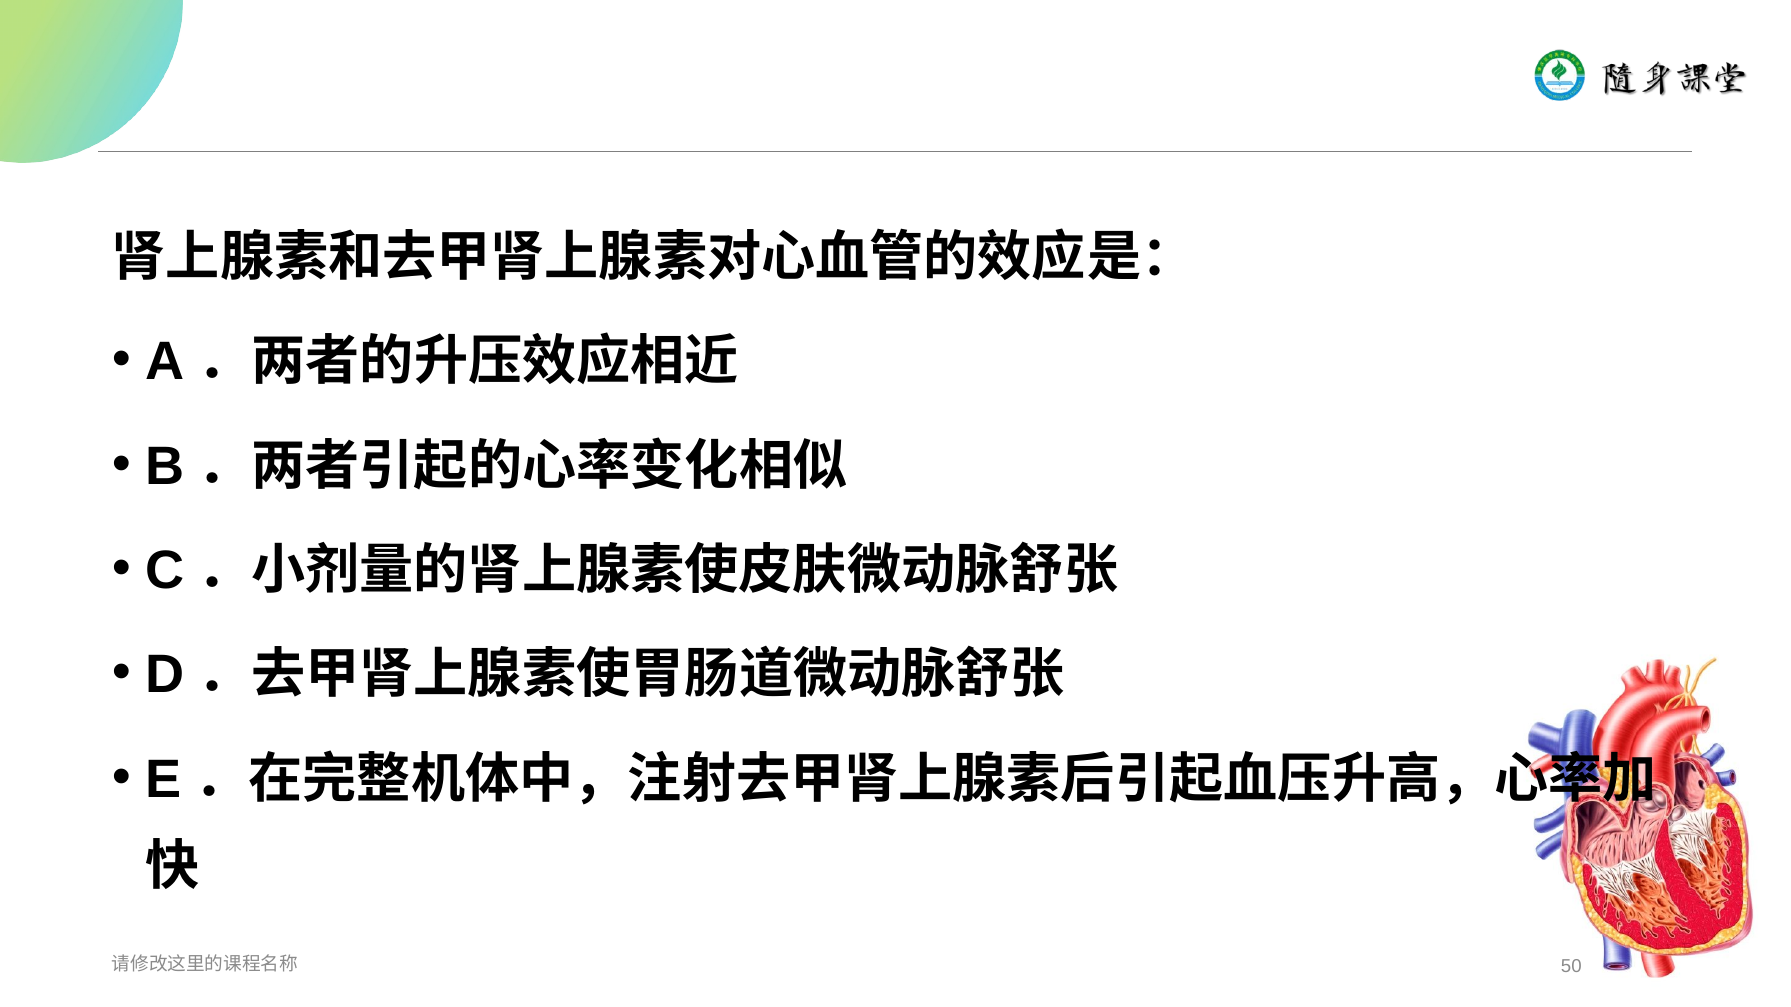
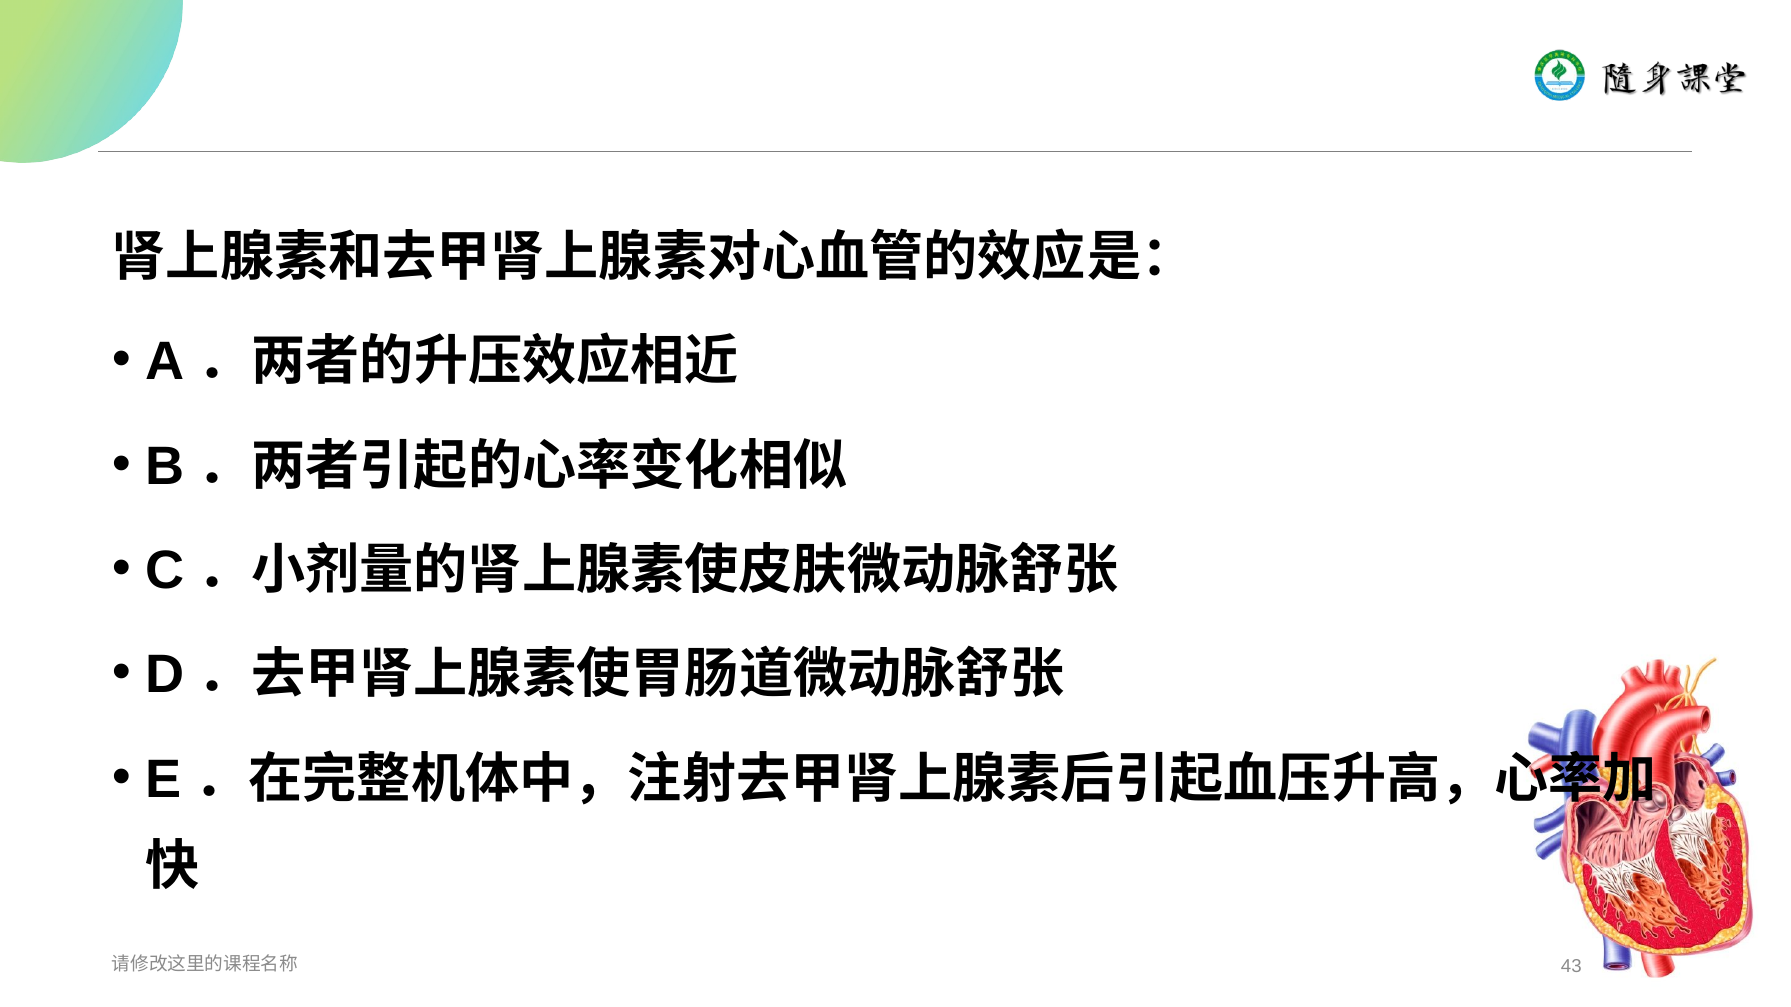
50: 50 -> 43 (1571, 967)
